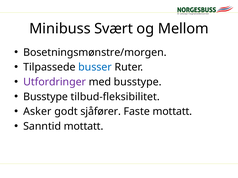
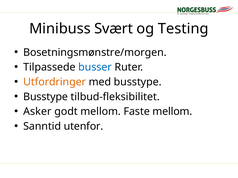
Mellom: Mellom -> Testing (183, 29)
Utfordringer colour: purple -> orange (55, 82)
godt sjåfører: sjåfører -> mellom (101, 112)
Faste mottatt: mottatt -> mellom (172, 112)
Sanntid mottatt: mottatt -> utenfor (84, 127)
